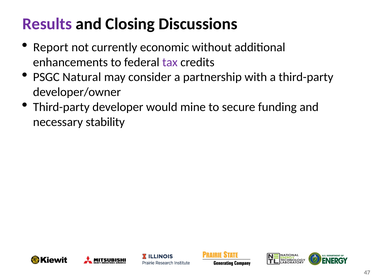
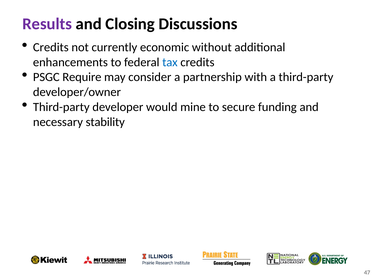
Report: Report -> Credits (51, 47)
tax colour: purple -> blue (170, 62)
Natural: Natural -> Require (82, 77)
